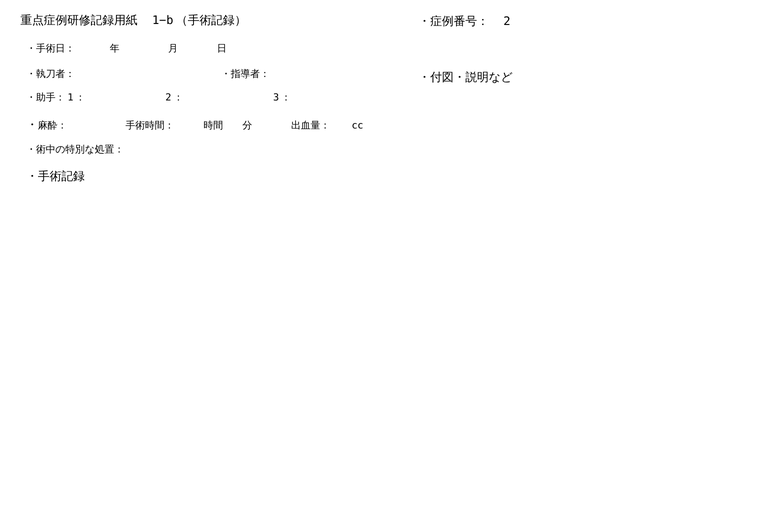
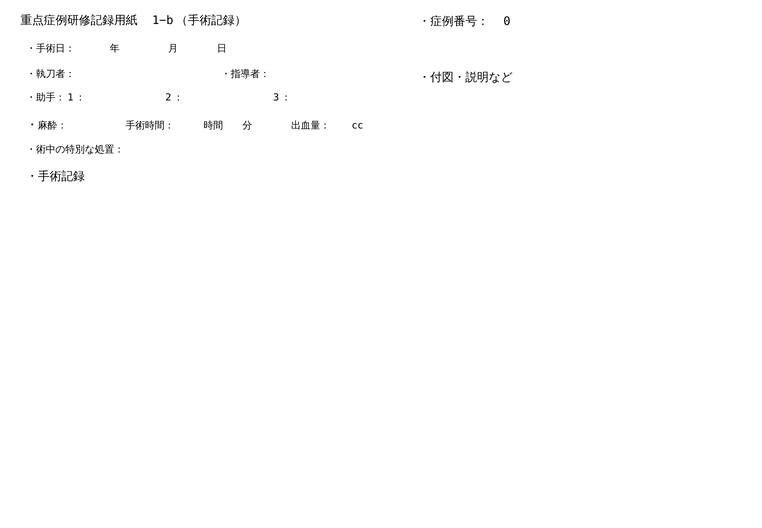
2: 2 -> 0 (507, 21)
